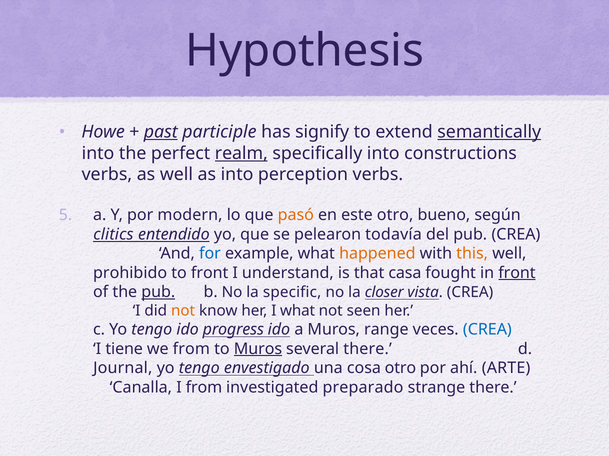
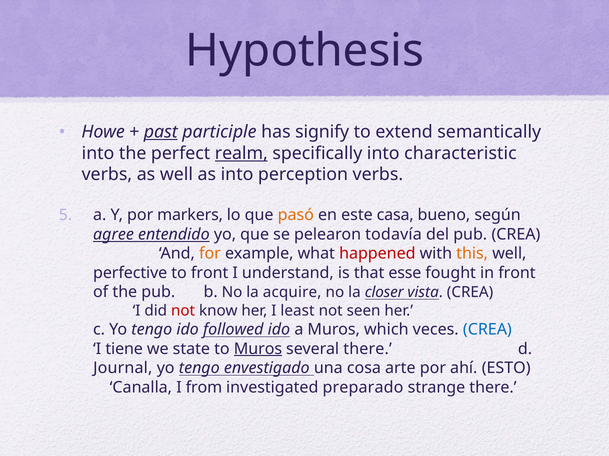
semantically underline: present -> none (489, 132)
constructions: constructions -> characteristic (460, 154)
modern: modern -> markers (190, 215)
este otro: otro -> casa (395, 215)
clitics: clitics -> agree (114, 235)
for colour: blue -> orange (210, 254)
happened colour: orange -> red (377, 254)
prohibido: prohibido -> perfective (130, 273)
casa: casa -> esse (405, 273)
front underline: present -> none (517, 273)
pub underline: present -> none (158, 292)
specific: specific -> acquire (292, 293)
not colour: orange -> red (183, 311)
I what: what -> least (297, 311)
progress: progress -> followed (233, 330)
range: range -> which (386, 330)
we from: from -> state (191, 349)
cosa otro: otro -> arte (400, 369)
ARTE: ARTE -> ESTO (506, 369)
